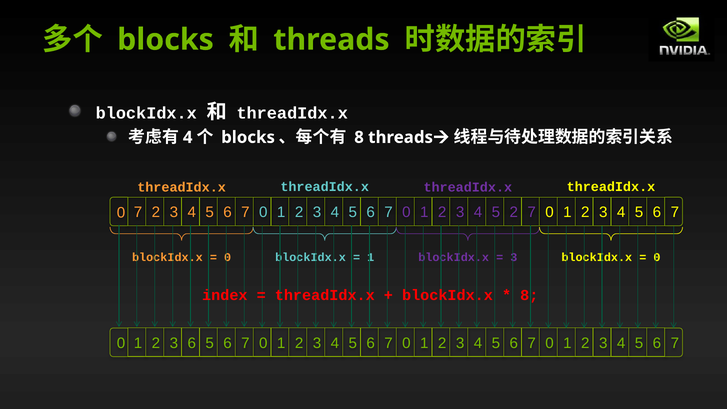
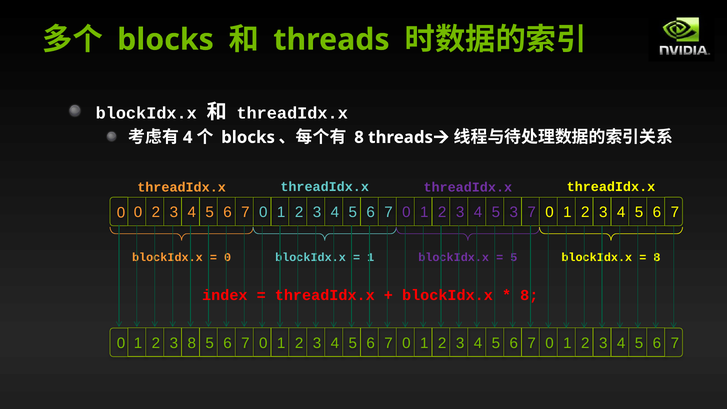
5 2: 2 -> 3 (514, 212)
0 7: 7 -> 0 (138, 212)
3: 3 -> 5 (514, 257)
0: 0 -> 8 (657, 257)
3 6: 6 -> 8 (192, 343)
